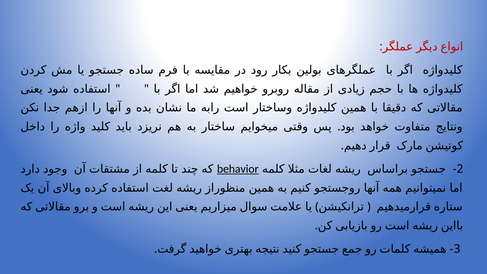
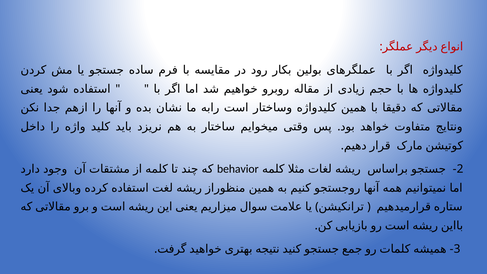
behavior underline: present -> none (238, 169)
